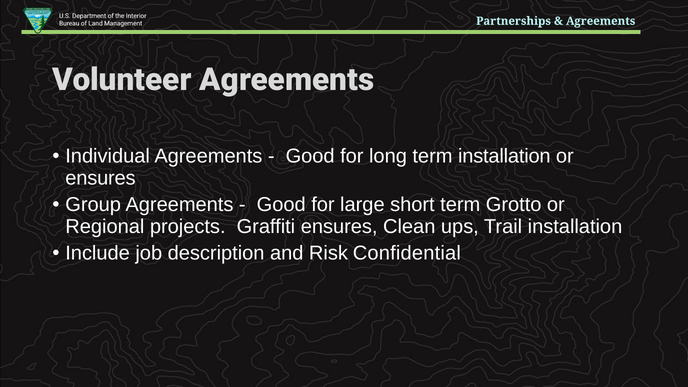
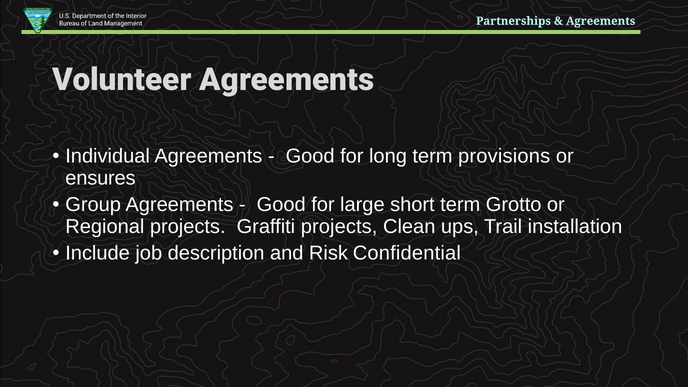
term installation: installation -> provisions (504, 156)
Graffiti ensures: ensures -> projects (339, 226)
